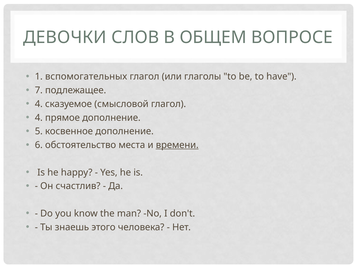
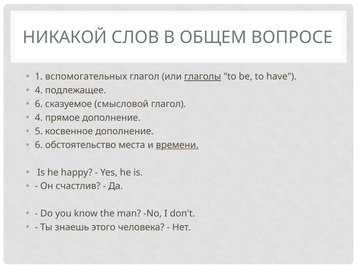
ДЕВОЧКИ: ДЕВОЧКИ -> НИКАКОЙ (65, 37)
глаголы underline: none -> present (203, 77)
7: 7 -> 4 (39, 90)
4: 4 -> 6 (39, 104)
